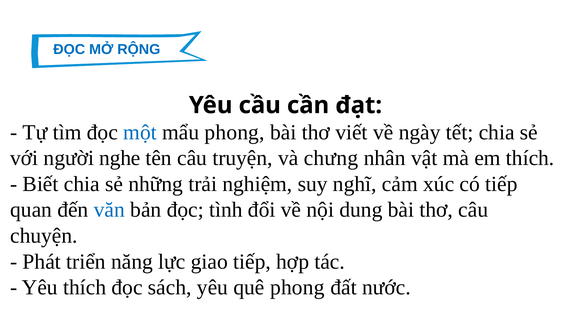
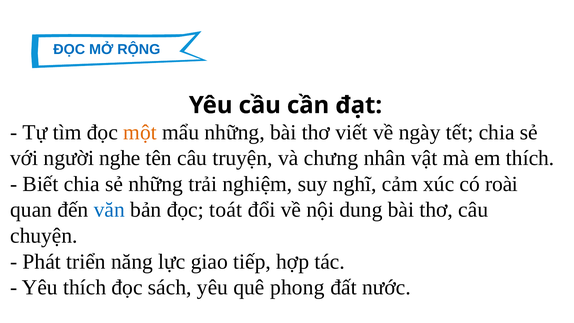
một colour: blue -> orange (140, 132)
mẩu phong: phong -> những (235, 132)
có tiếp: tiếp -> roài (502, 184)
tình: tình -> toát (226, 210)
